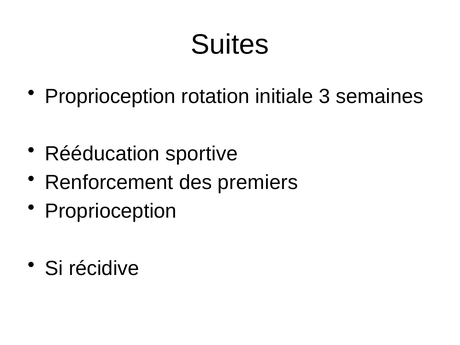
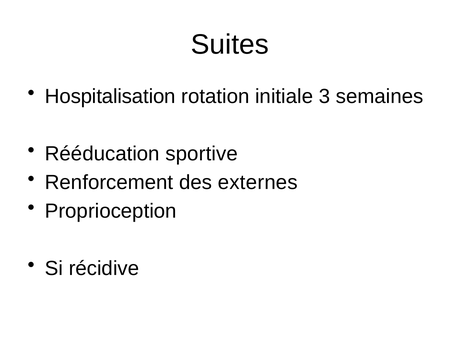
Proprioception: Proprioception -> Hospitalisation (110, 96)
premiers: premiers -> externes (258, 182)
